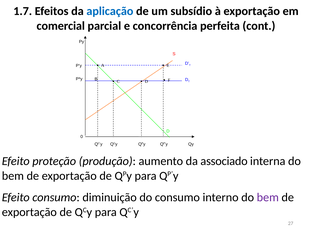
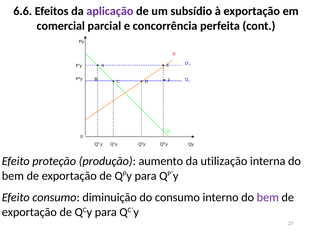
1.7: 1.7 -> 6.6 (23, 11)
aplicação colour: blue -> purple (110, 11)
associado: associado -> utilização (224, 161)
